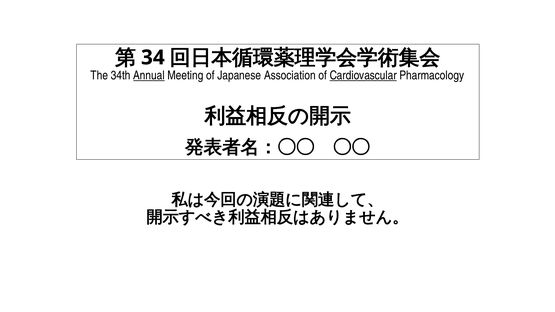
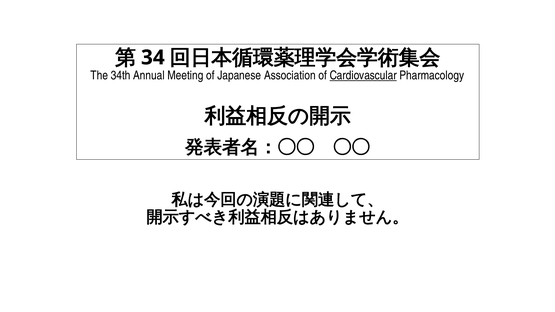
Annual underline: present -> none (149, 76)
